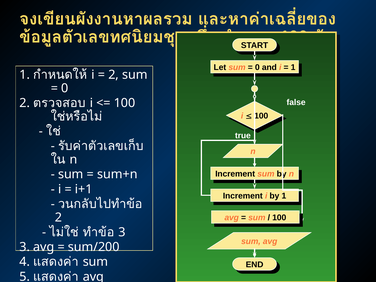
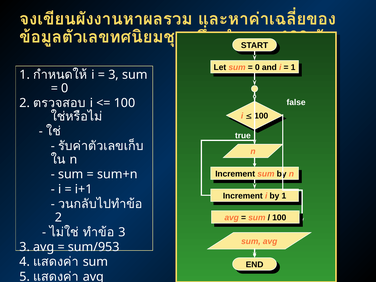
2: 2 -> 3 (114, 75)
sum/200: sum/200 -> sum/953 (94, 247)
